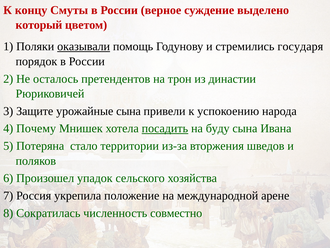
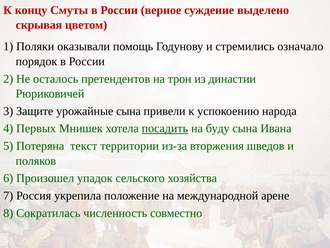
который: который -> скрывая (39, 25)
оказывали underline: present -> none (84, 46)
государя: государя -> означало (300, 46)
Почему: Почему -> Первых (36, 128)
стало: стало -> текст (84, 146)
